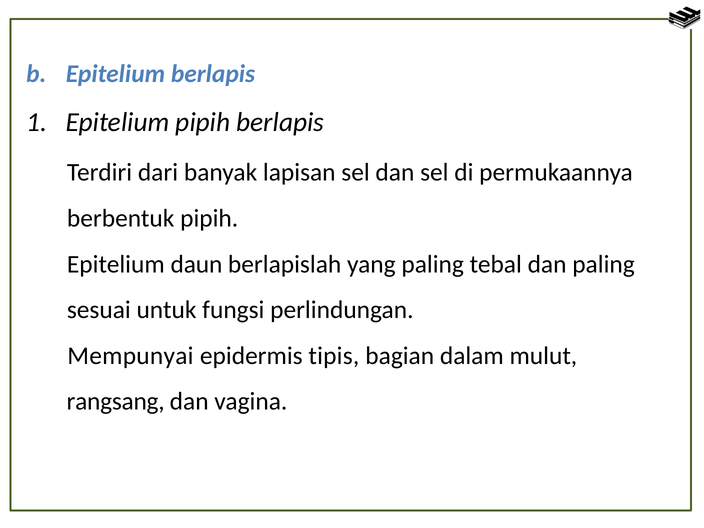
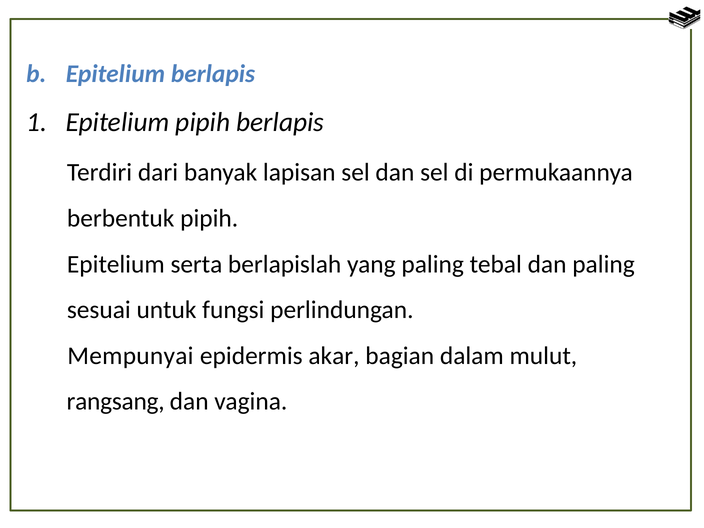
daun: daun -> serta (196, 264)
tipis: tipis -> akar (334, 356)
